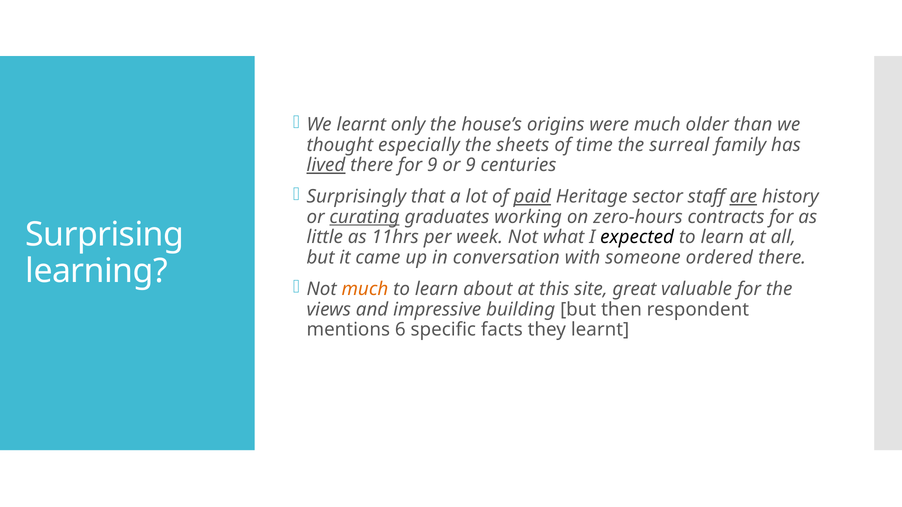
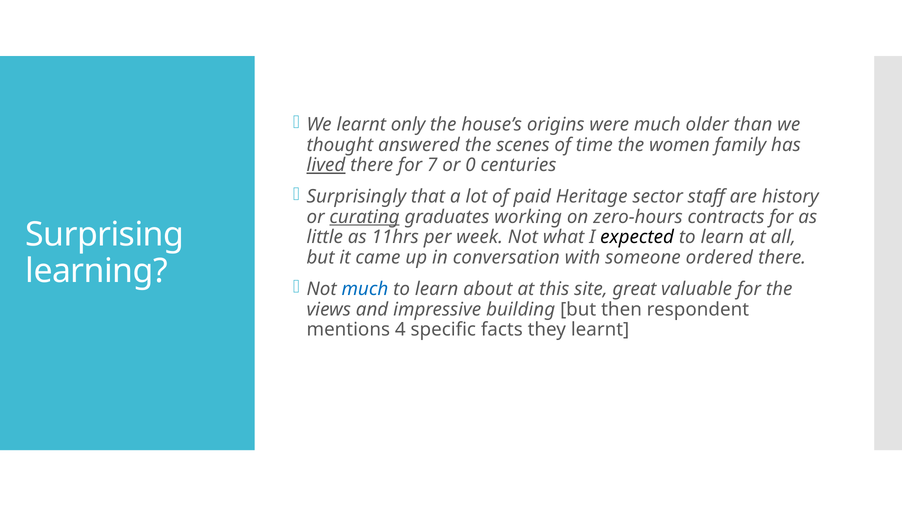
especially: especially -> answered (419, 145)
sheets: sheets -> scenes (523, 145)
surreal: surreal -> women (679, 145)
for 9: 9 -> 7 (432, 165)
or 9: 9 -> 0 (471, 165)
paid underline: present -> none (532, 197)
are underline: present -> none (743, 197)
much colour: orange -> blue (365, 289)
6: 6 -> 4 (400, 330)
